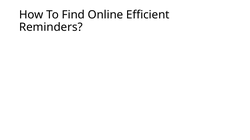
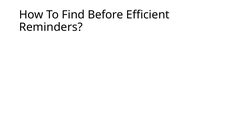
Online: Online -> Before (105, 15)
